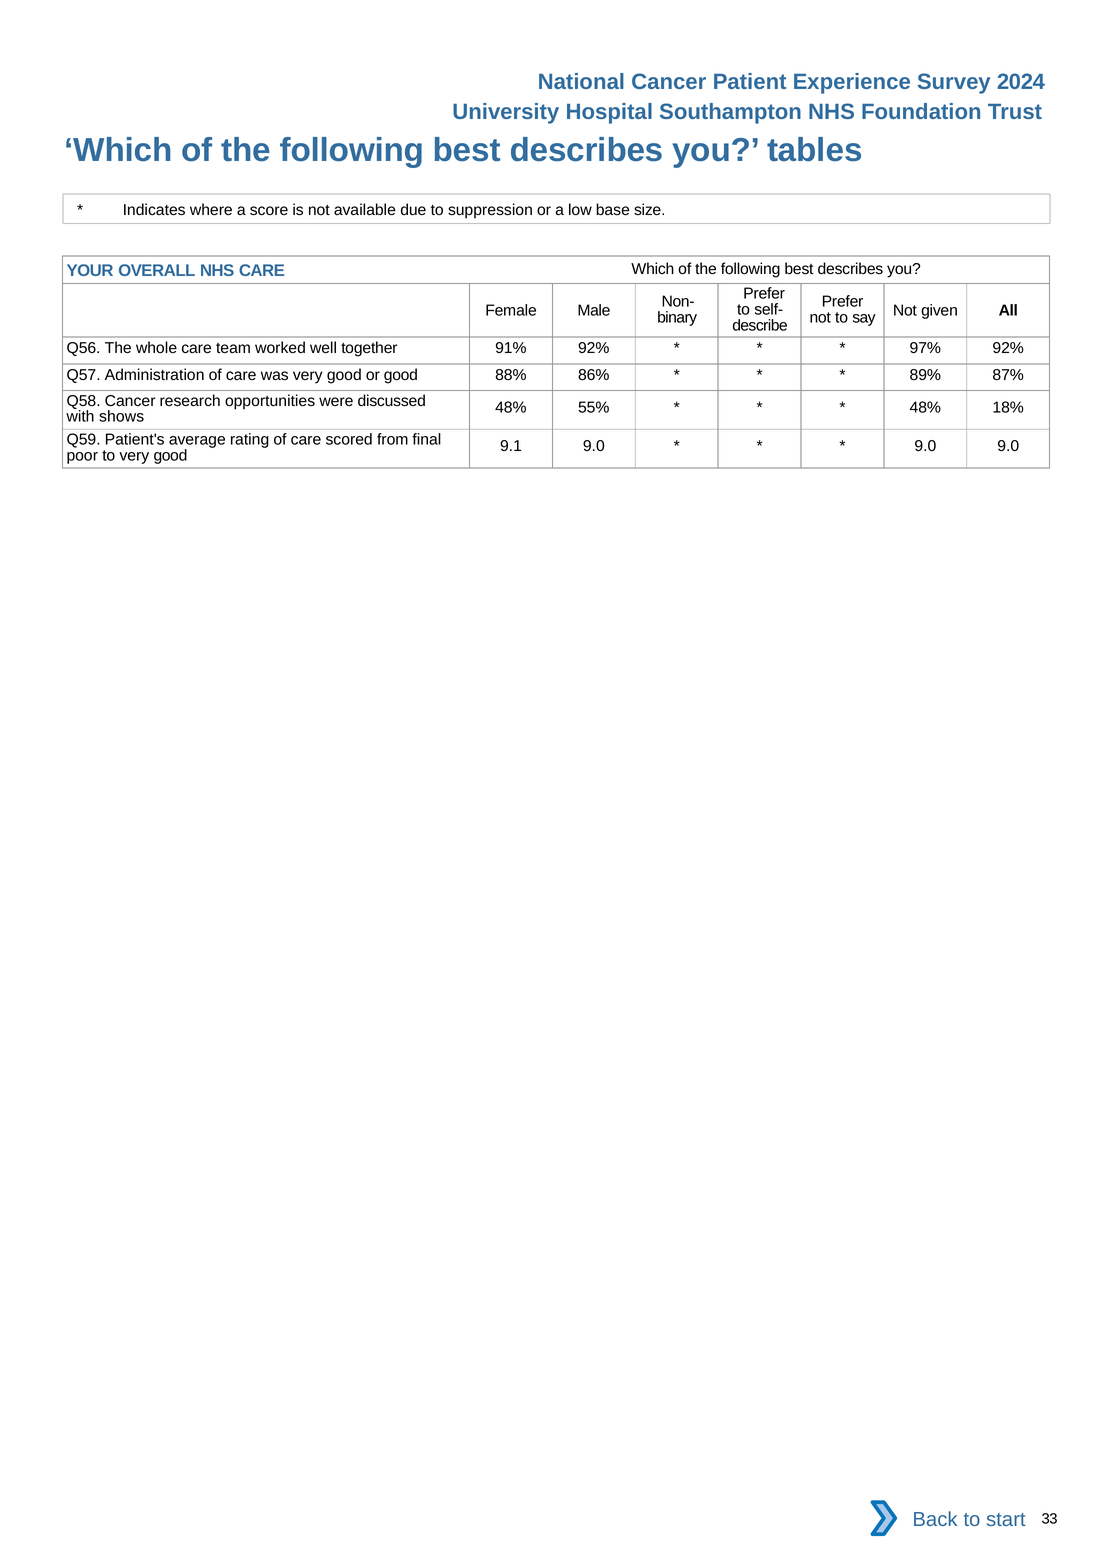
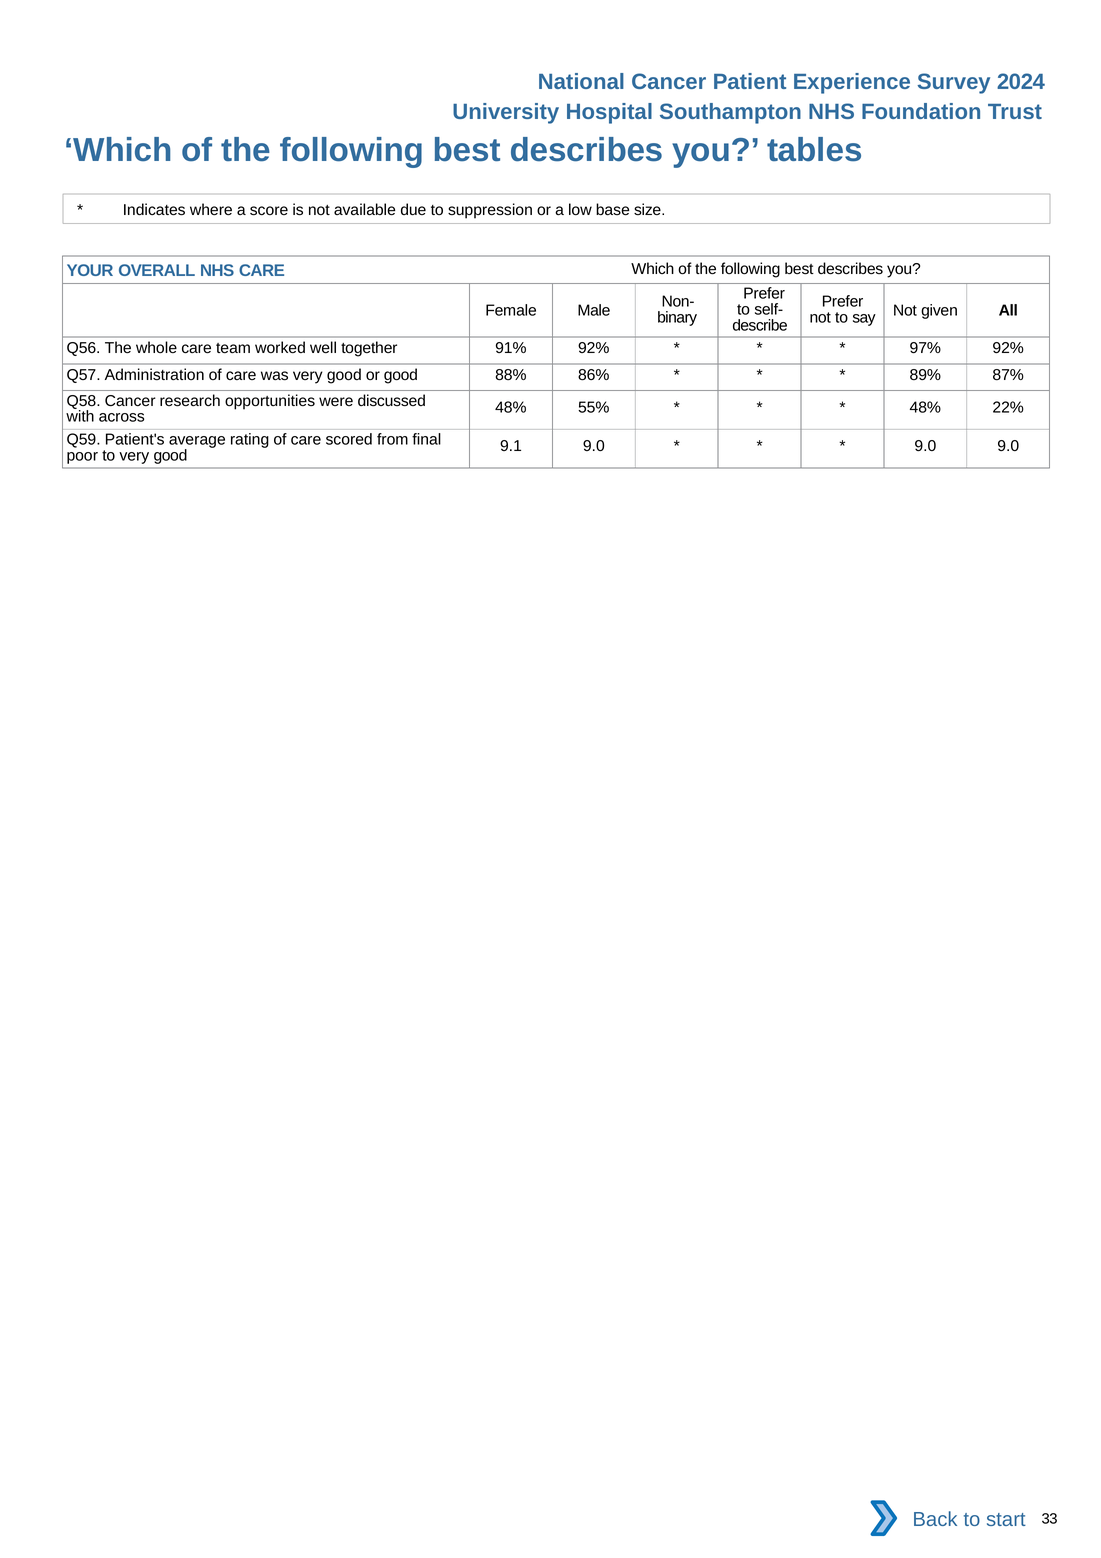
18%: 18% -> 22% (1008, 408)
shows: shows -> across (122, 417)
